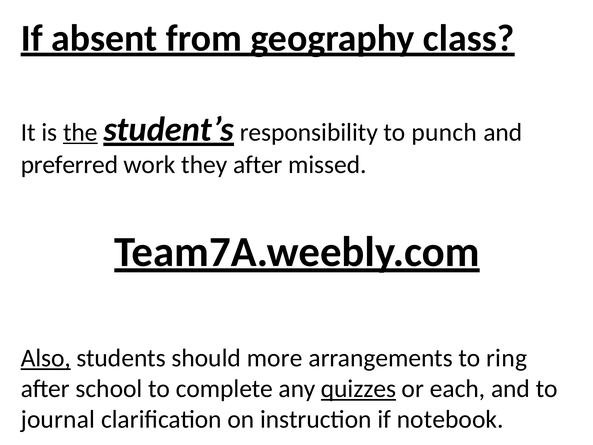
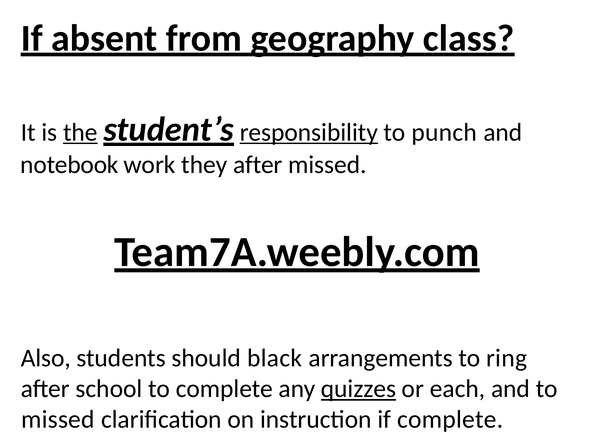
responsibility underline: none -> present (309, 132)
preferred: preferred -> notebook (69, 165)
Also underline: present -> none (46, 358)
more: more -> black (275, 358)
journal: journal -> missed (58, 419)
if notebook: notebook -> complete (450, 419)
